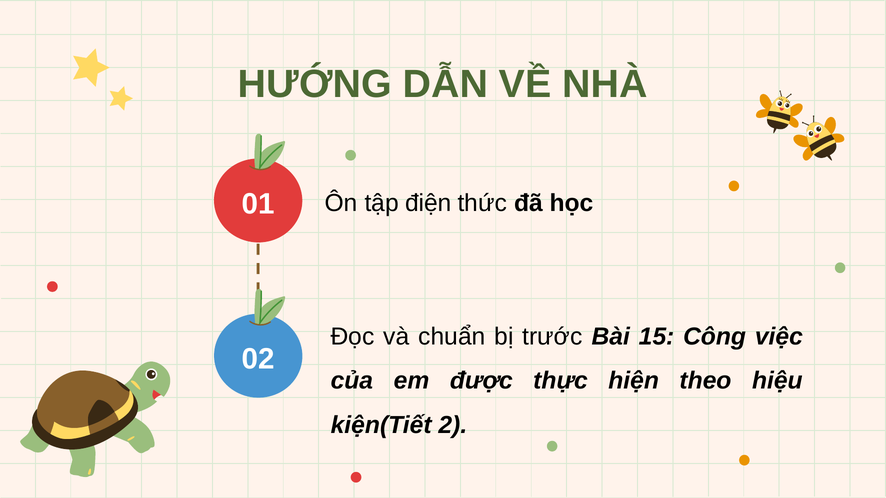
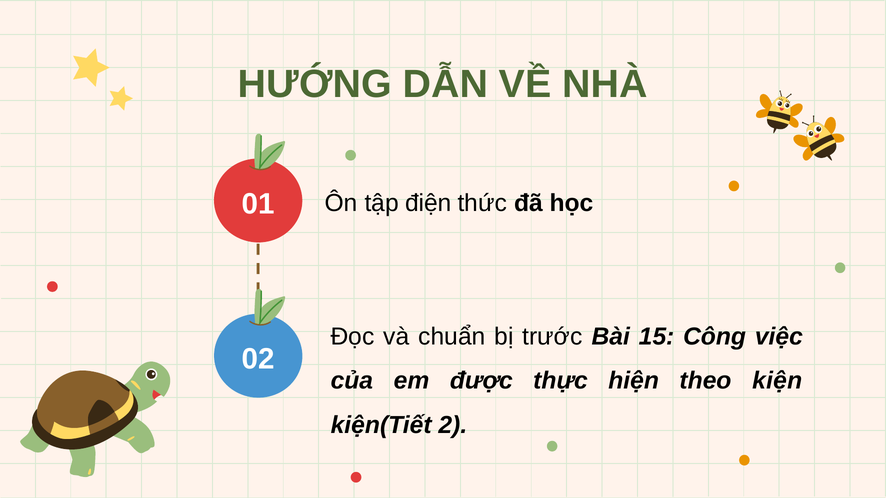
hiệu: hiệu -> kiện (777, 381)
